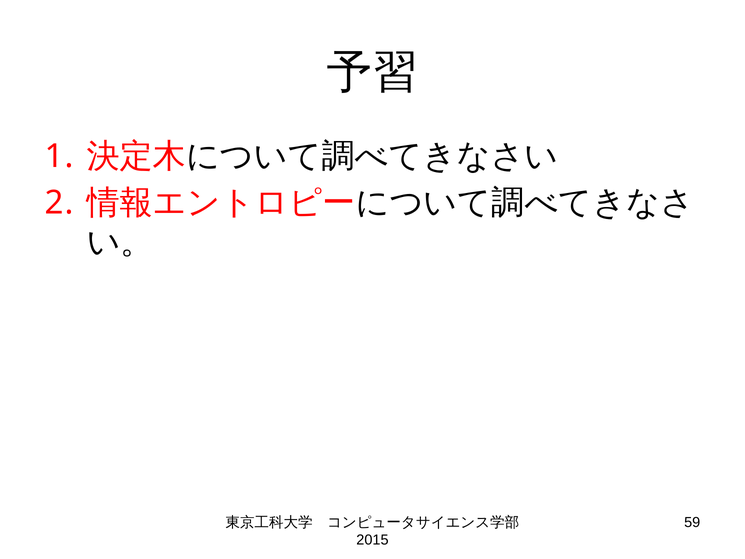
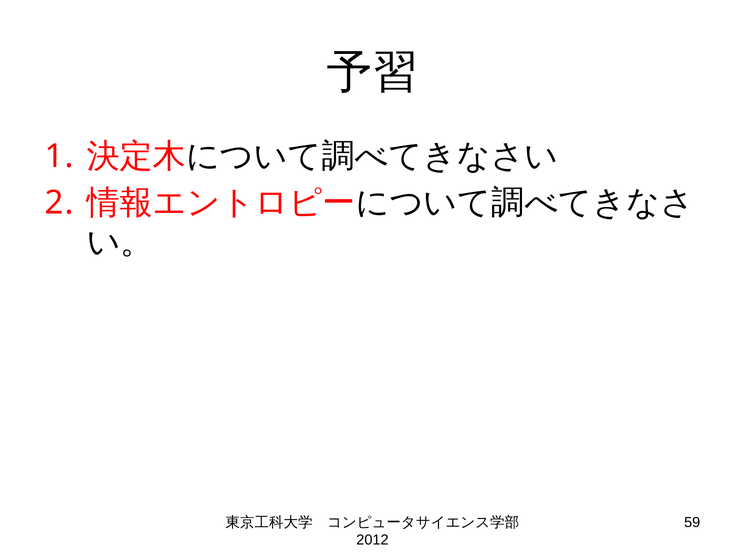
2015: 2015 -> 2012 (372, 540)
